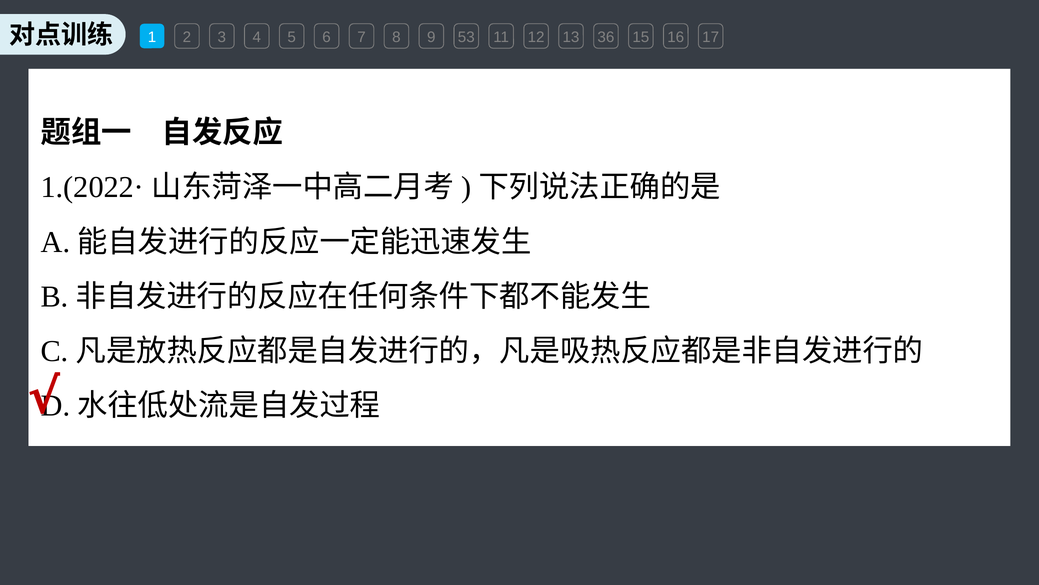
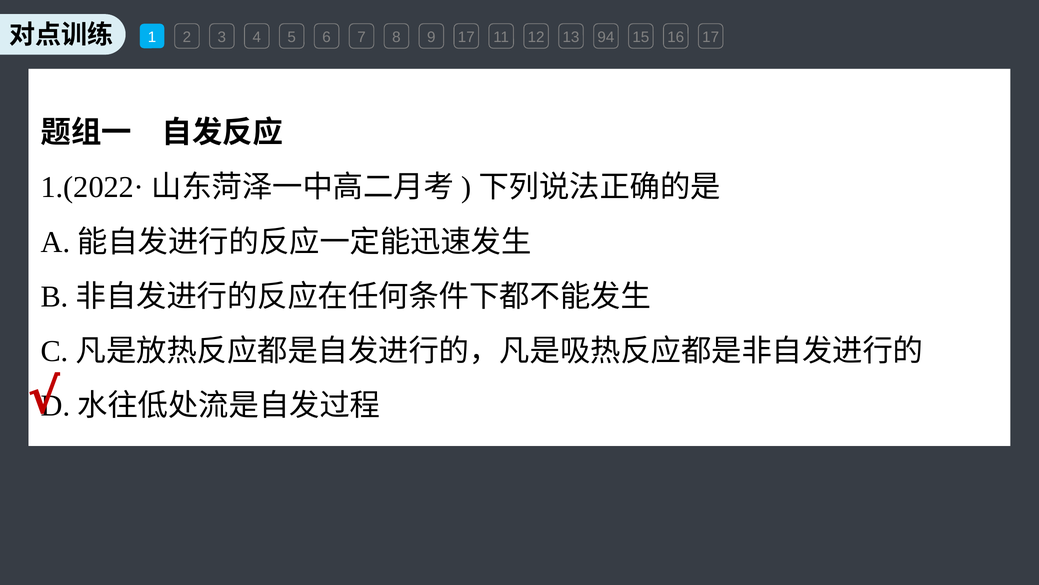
9 53: 53 -> 17 (466, 37)
36: 36 -> 94 (606, 37)
